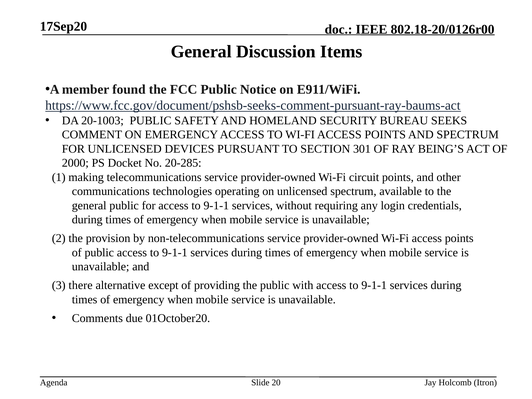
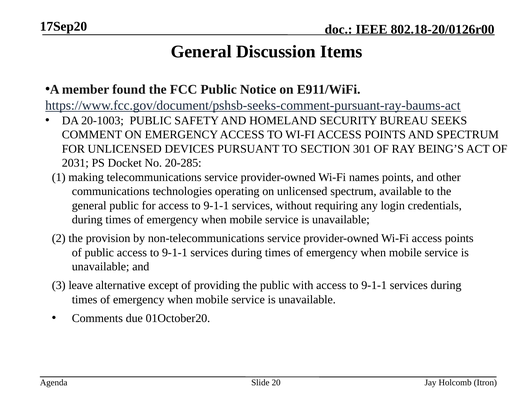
2000: 2000 -> 2031 (75, 163)
circuit: circuit -> names (364, 177)
there: there -> leave (81, 285)
